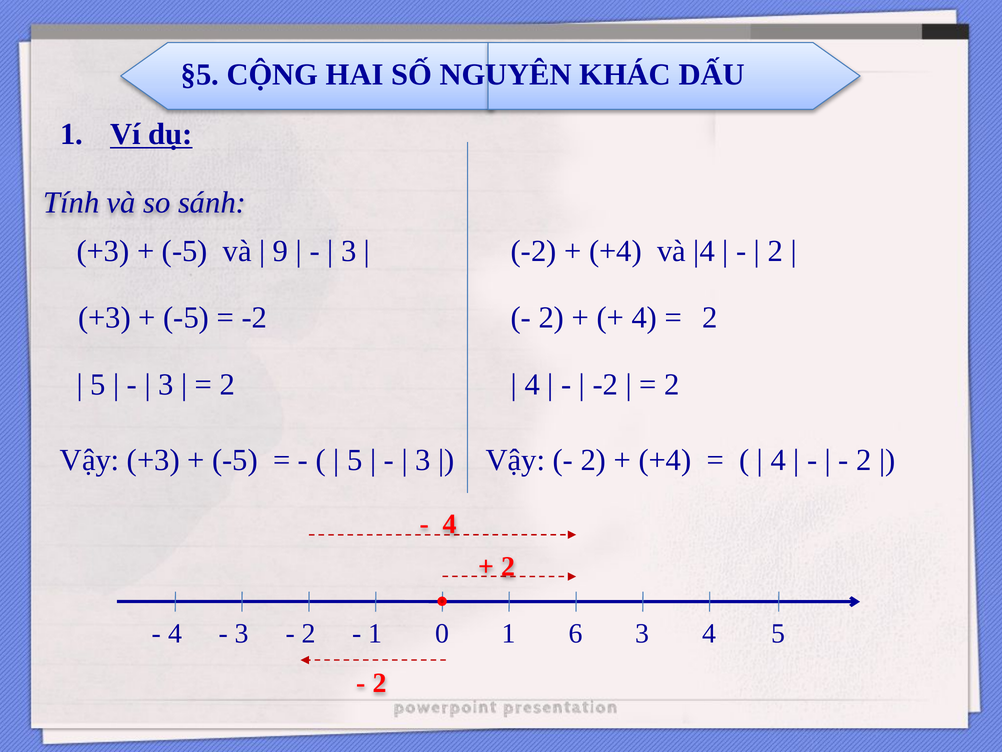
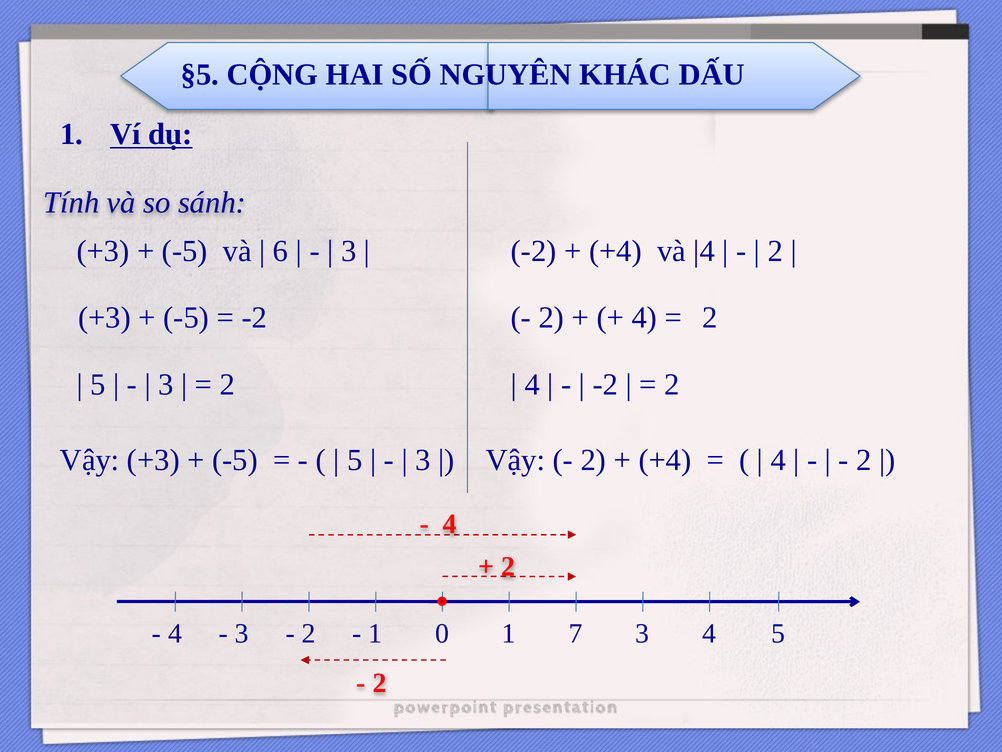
9: 9 -> 6 (281, 251)
6: 6 -> 7 (576, 633)
